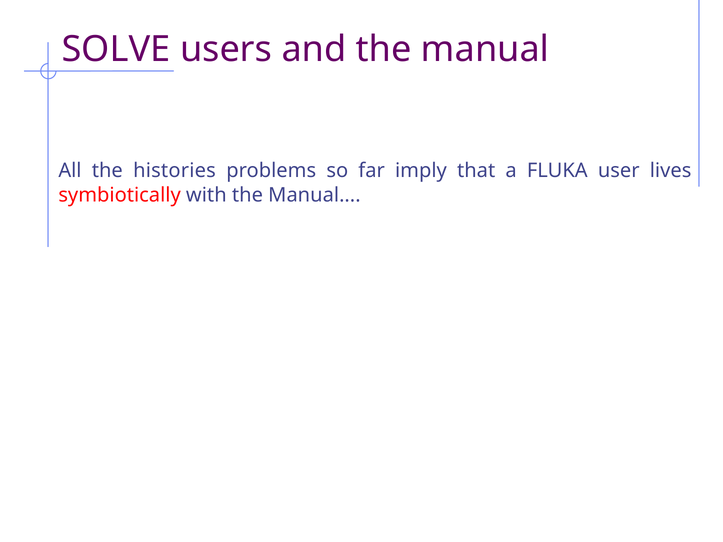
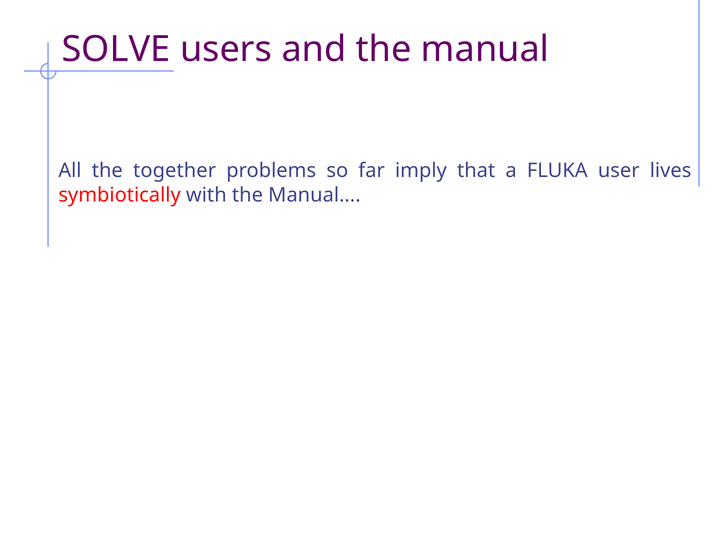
histories: histories -> together (175, 171)
